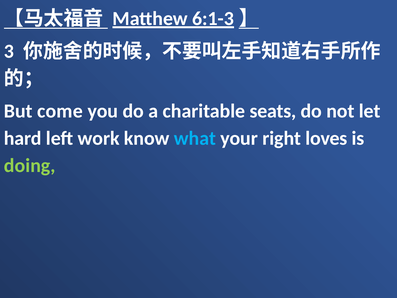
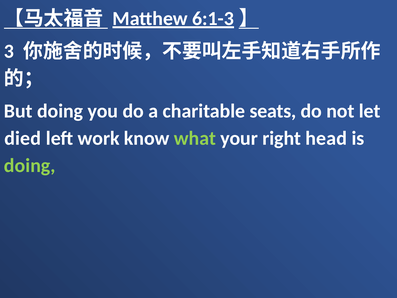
But come: come -> doing (60, 111)
hard: hard -> died (23, 138)
what colour: light blue -> light green (195, 138)
loves: loves -> head (326, 138)
